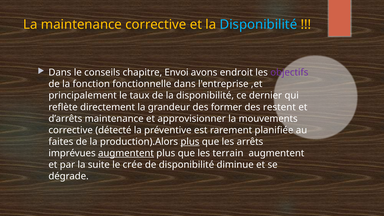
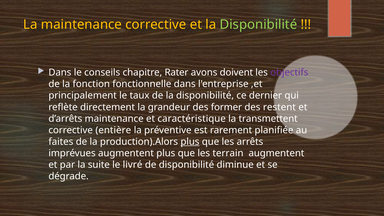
Disponibilité colour: light blue -> light green (258, 25)
Envoi: Envoi -> Rater (177, 73)
endroit: endroit -> doivent (236, 73)
approvisionner: approvisionner -> caractéristique (192, 119)
mouvements: mouvements -> transmettent (268, 119)
détecté: détecté -> entière (113, 130)
augmentent underline: present -> none (126, 153)
crée: crée -> livré (133, 165)
